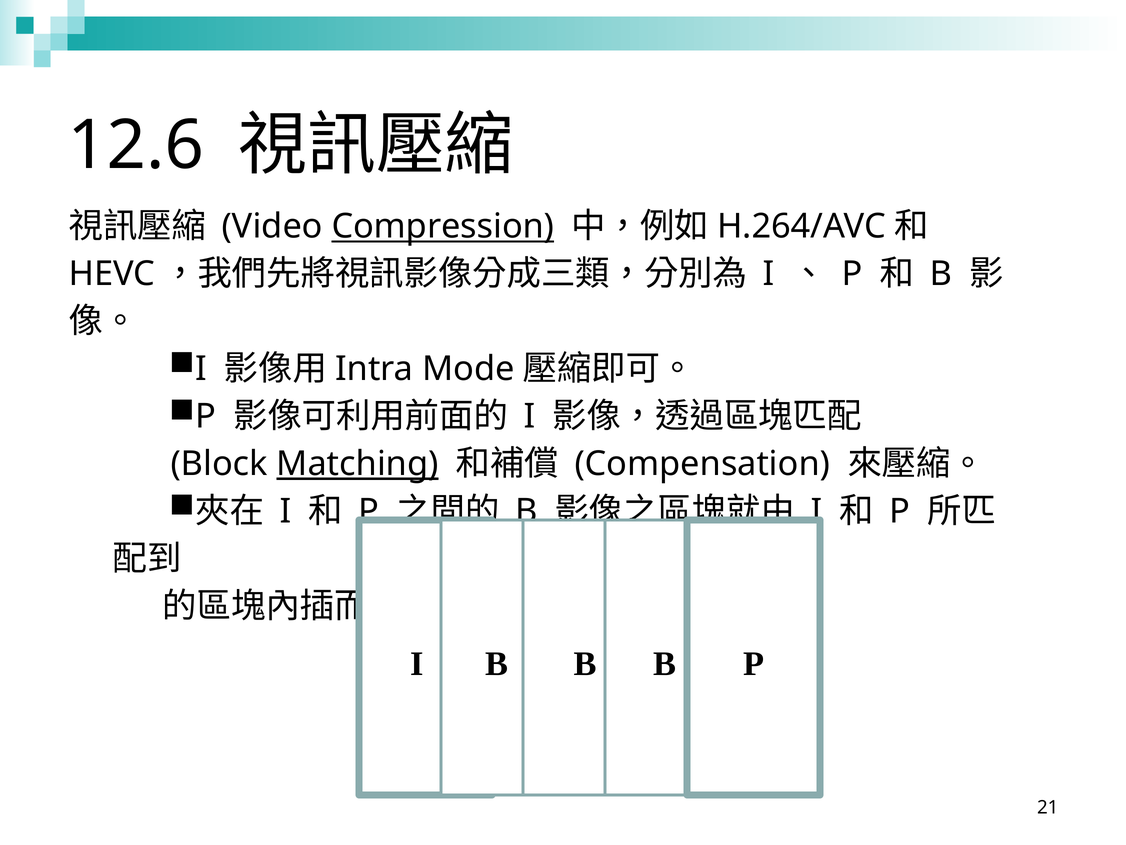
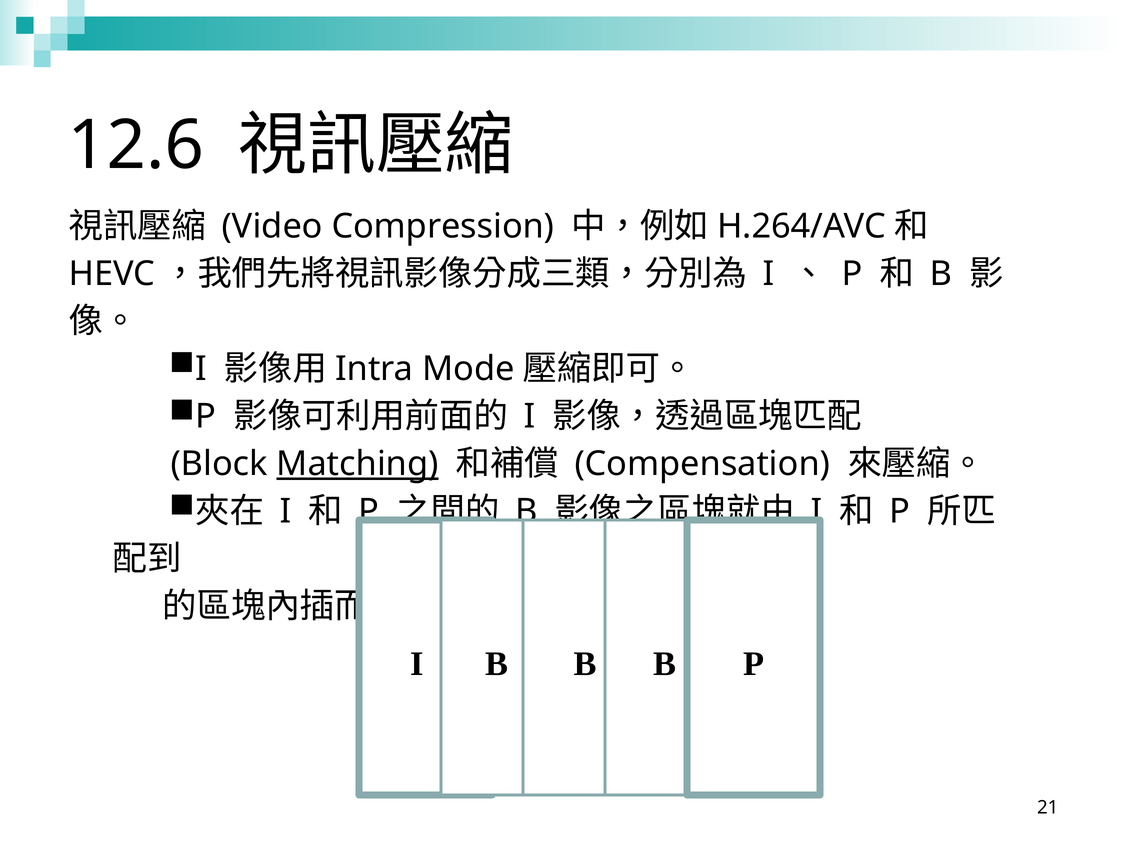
Compression underline: present -> none (443, 226)
